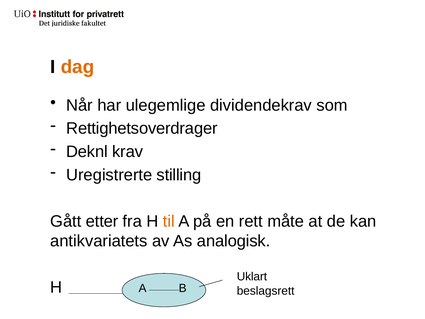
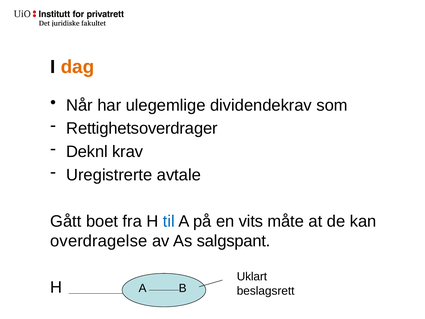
stilling: stilling -> avtale (179, 175)
etter: etter -> boet (102, 221)
til colour: orange -> blue (169, 221)
rett: rett -> vits (251, 221)
antikvariatets: antikvariatets -> overdragelse (99, 241)
analogisk: analogisk -> salgspant (234, 241)
